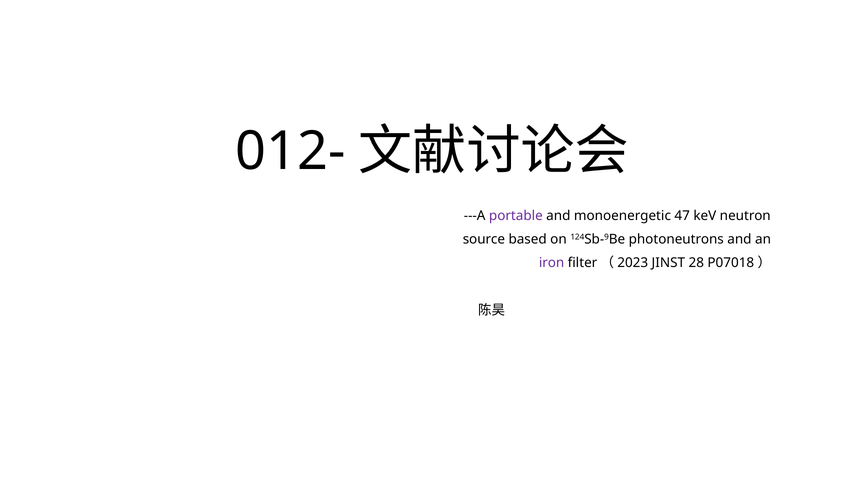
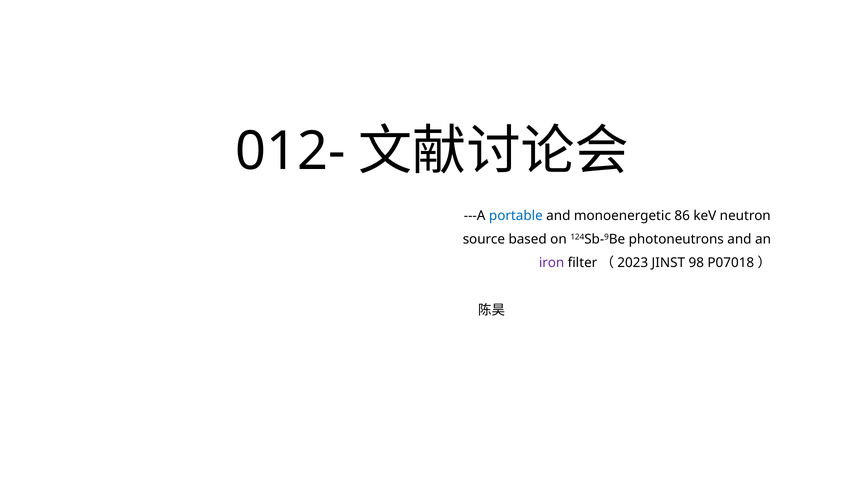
portable colour: purple -> blue (516, 216)
47: 47 -> 86 (682, 216)
28: 28 -> 98 (696, 263)
